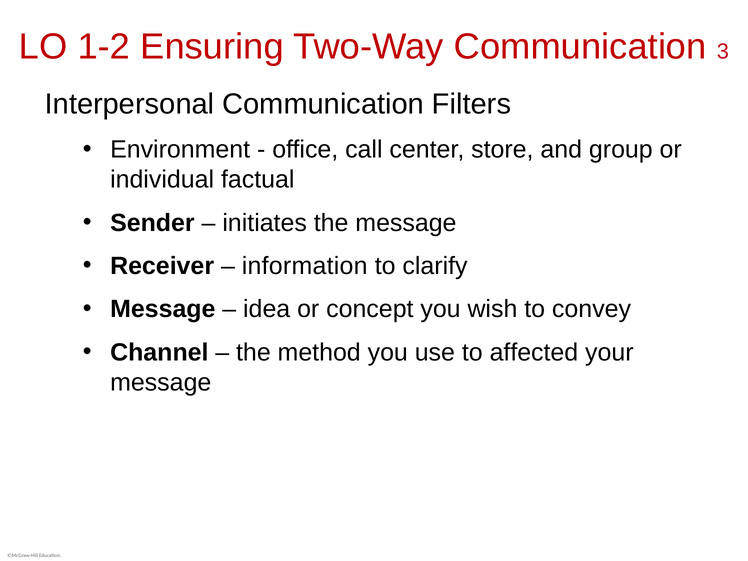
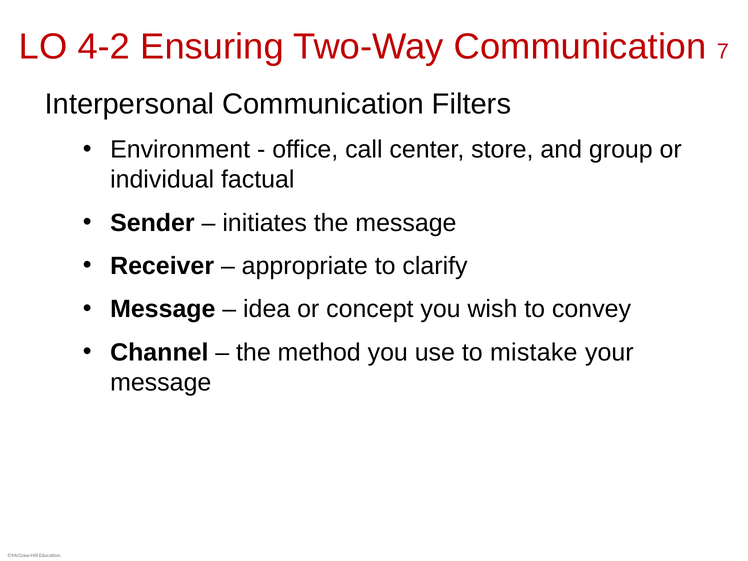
1-2: 1-2 -> 4-2 (104, 47)
3: 3 -> 7 (723, 52)
information: information -> appropriate (305, 266)
affected: affected -> mistake (534, 352)
